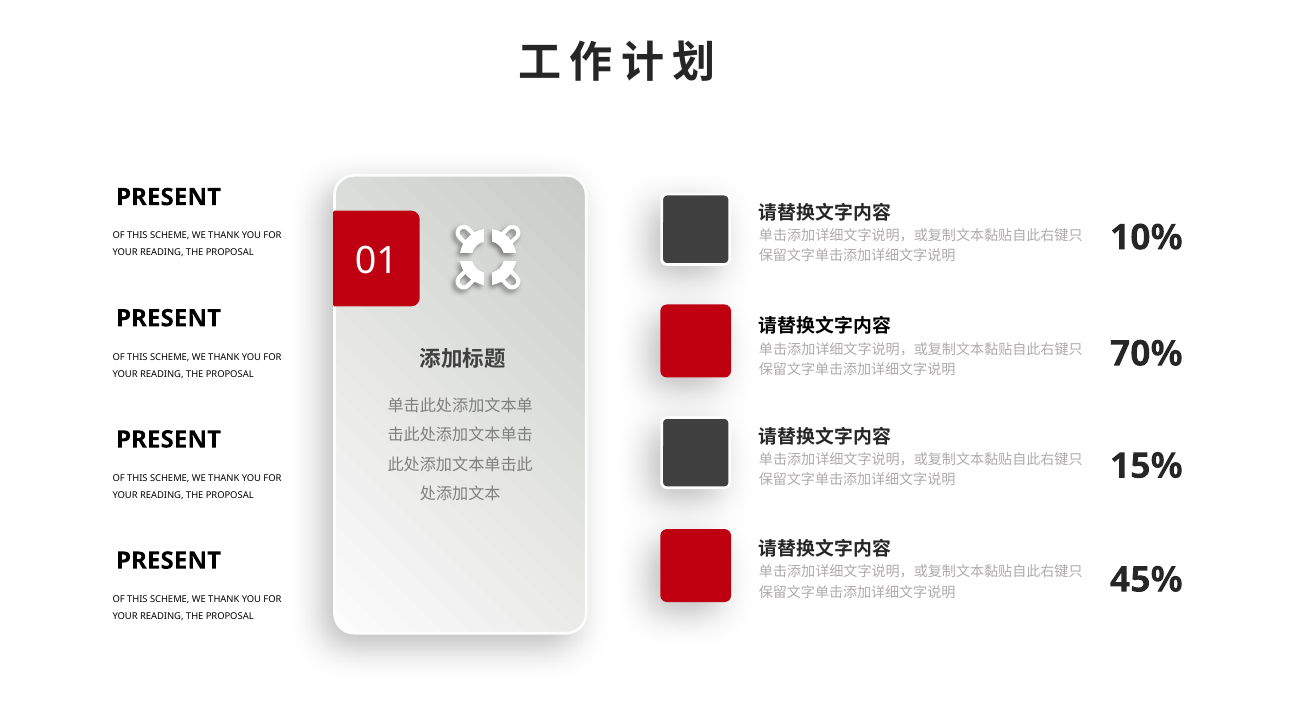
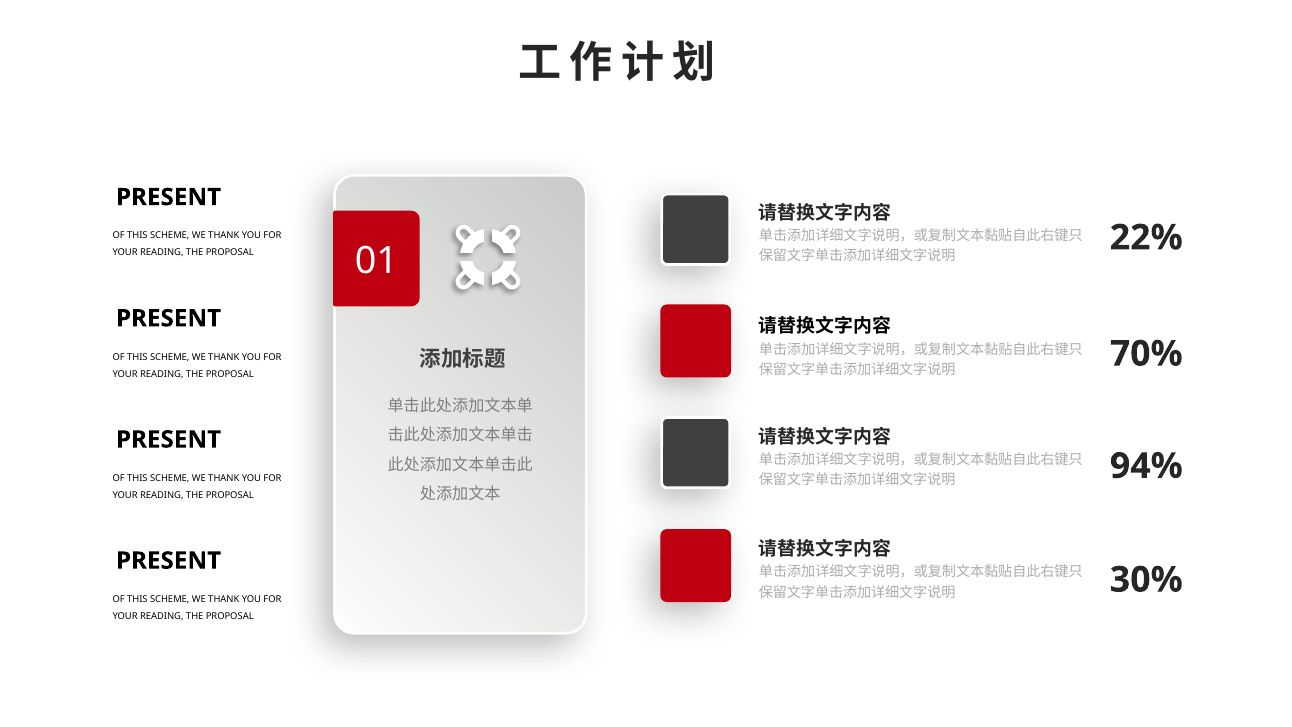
10%: 10% -> 22% (1146, 238)
15%: 15% -> 94% (1146, 466)
45%: 45% -> 30% (1146, 580)
